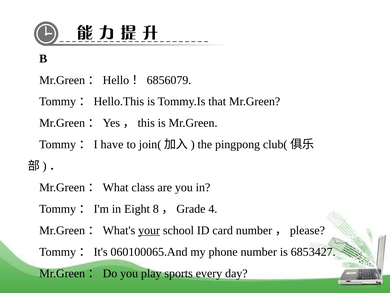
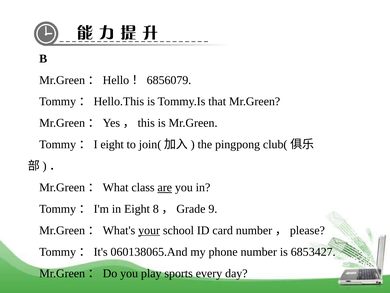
Tommy：I have: have -> eight (112, 144)
are underline: none -> present (165, 187)
4: 4 -> 9 (213, 209)
060100065.And: 060100065.And -> 060138065.And (149, 251)
